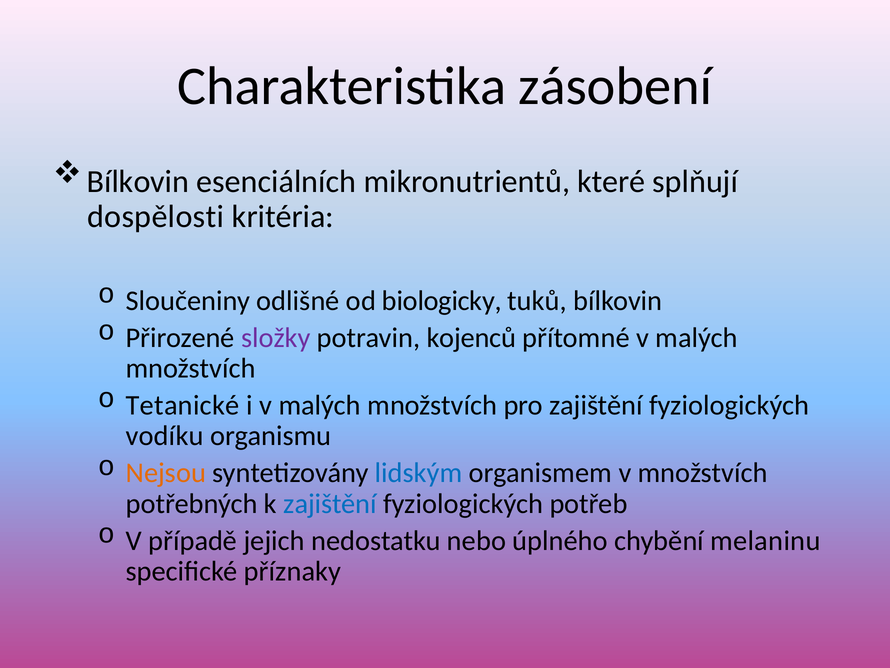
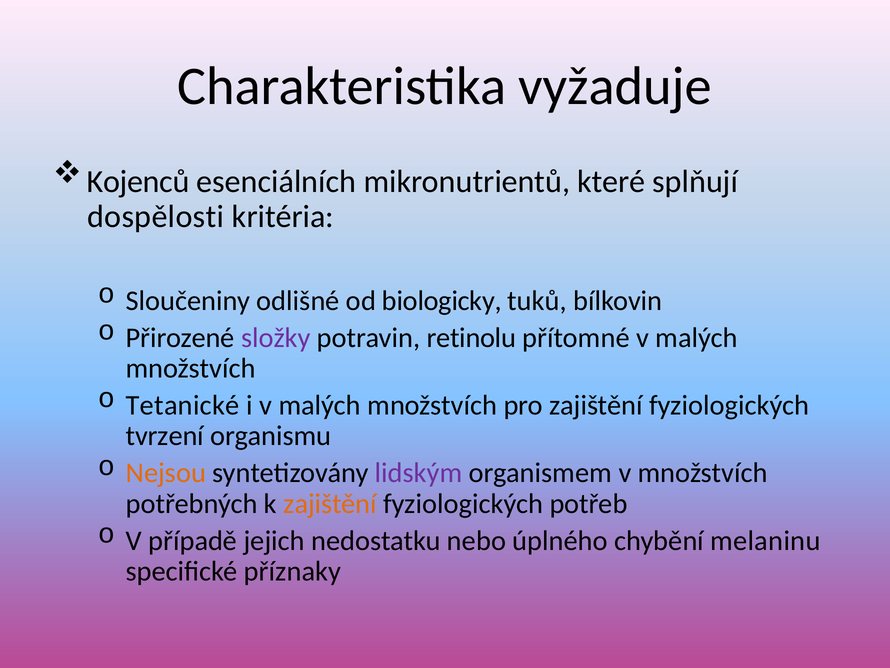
zásobení: zásobení -> vyžaduje (615, 86)
Bílkovin: Bílkovin -> Kojenců (138, 182)
kojenců: kojenců -> retinolu (471, 337)
vodíku: vodíku -> tvrzení (165, 436)
lidským colour: blue -> purple (419, 473)
zajištění colour: blue -> orange (330, 503)
